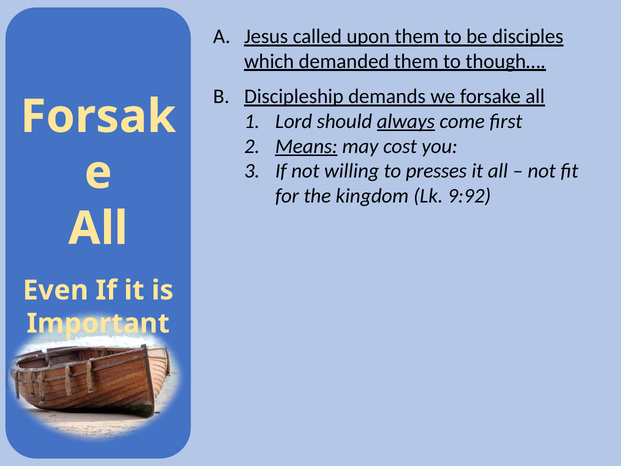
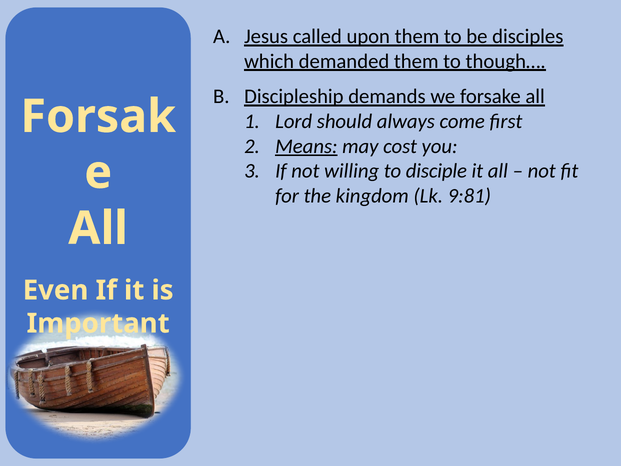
always underline: present -> none (406, 121)
presses: presses -> disciple (436, 171)
9:92: 9:92 -> 9:81 (469, 196)
